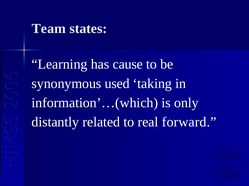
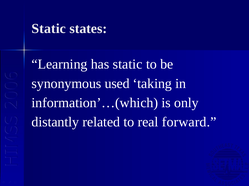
Team: Team -> Static (49, 29)
has cause: cause -> static (128, 64)
